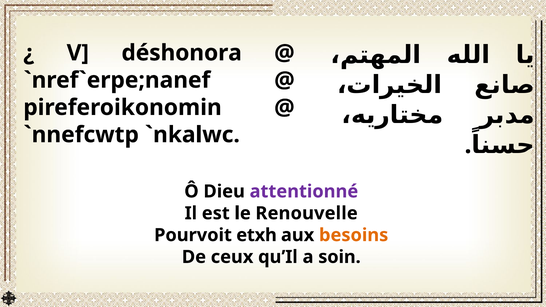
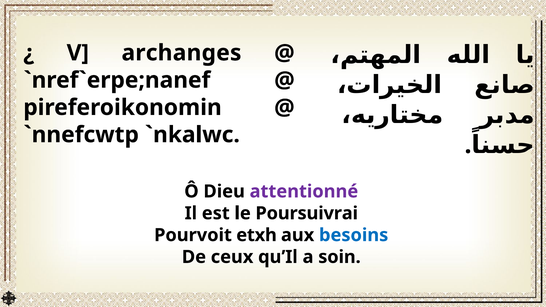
déshonora: déshonora -> archanges (181, 53)
Renouvelle: Renouvelle -> Poursuivrai (307, 213)
besoins colour: orange -> blue (354, 235)
